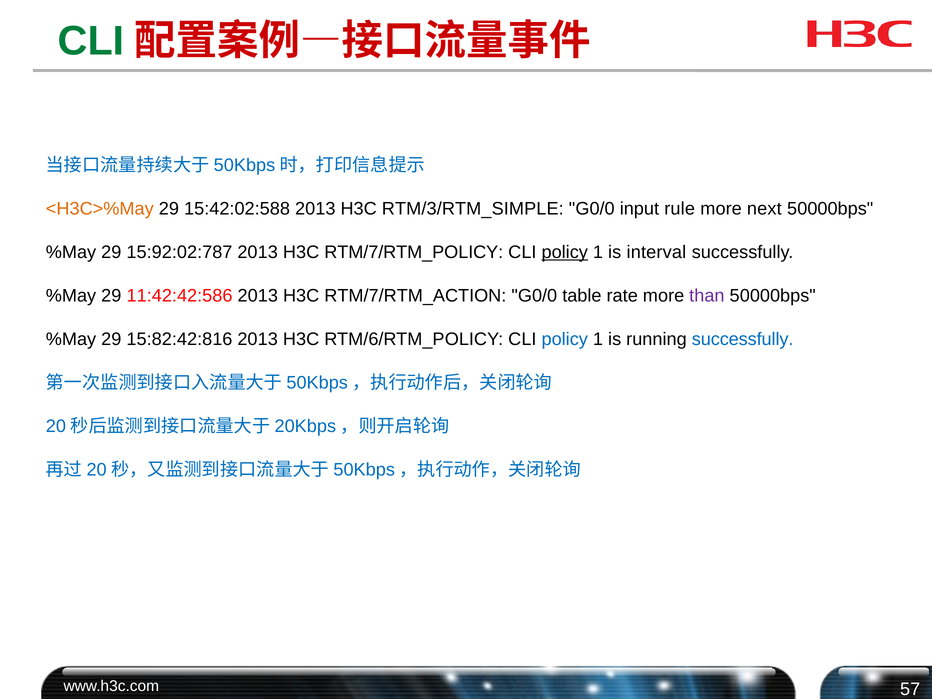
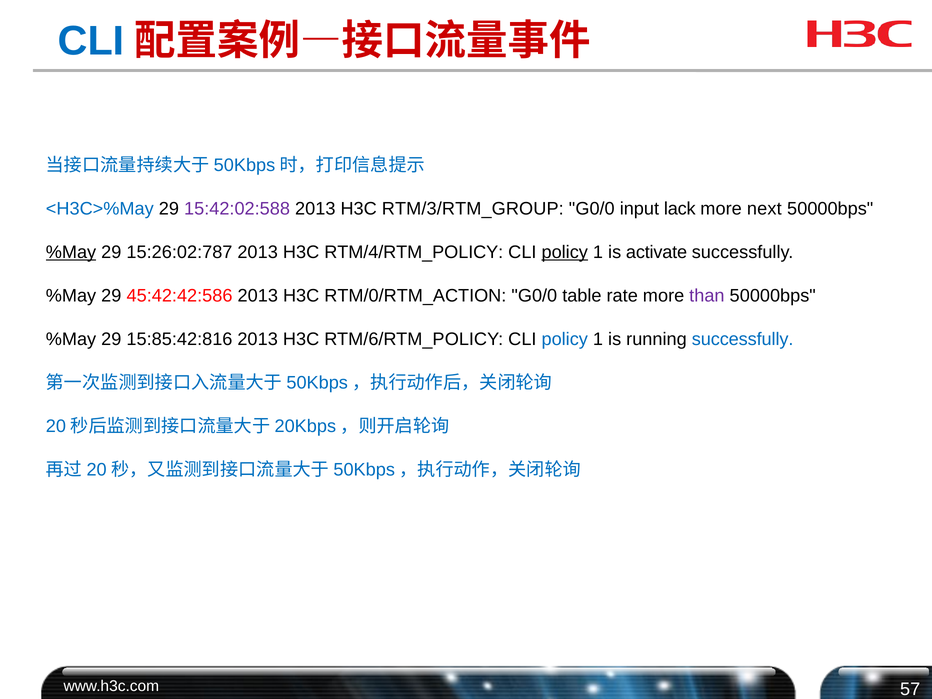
CLI colour: green -> blue (91, 41)
<H3C>%May colour: orange -> blue (100, 209)
15:42:02:588 colour: black -> purple (237, 209)
RTM/3/RTM_SIMPLE: RTM/3/RTM_SIMPLE -> RTM/3/RTM_GROUP (473, 209)
rule: rule -> lack (680, 209)
%May underline: none -> present (71, 252)
15:92:02:787: 15:92:02:787 -> 15:26:02:787 (179, 252)
RTM/7/RTM_POLICY: RTM/7/RTM_POLICY -> RTM/4/RTM_POLICY (414, 252)
interval: interval -> activate (657, 252)
11:42:42:586: 11:42:42:586 -> 45:42:42:586 (180, 296)
RTM/7/RTM_ACTION: RTM/7/RTM_ACTION -> RTM/0/RTM_ACTION (415, 296)
15:82:42:816: 15:82:42:816 -> 15:85:42:816 (179, 339)
